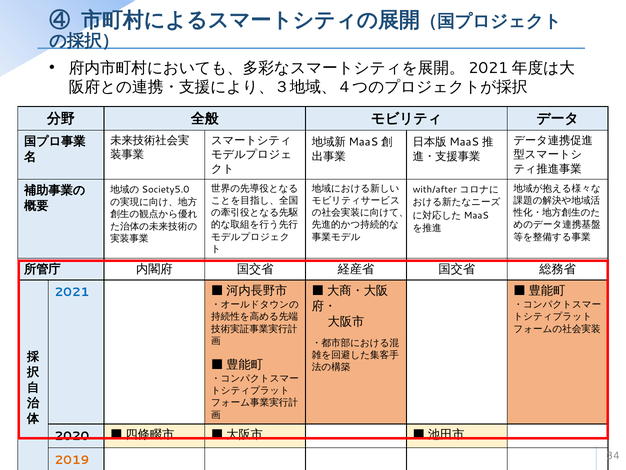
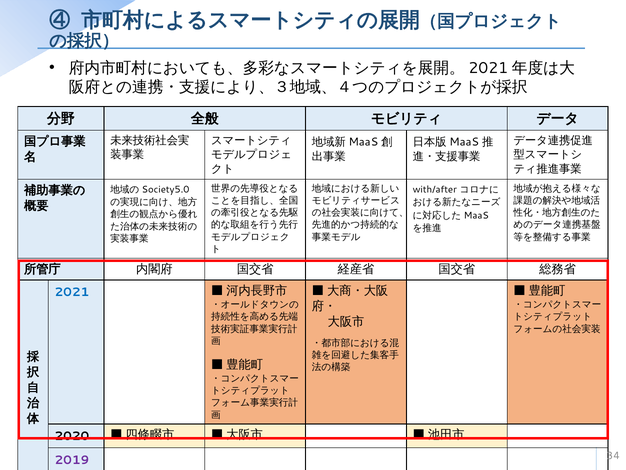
2019 colour: orange -> purple (72, 460)
